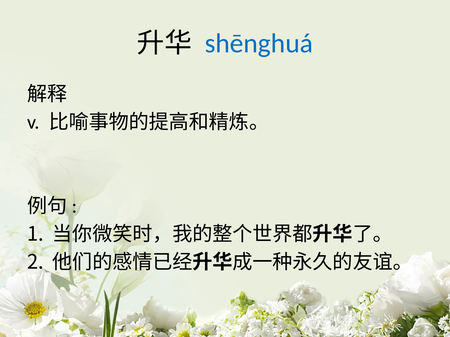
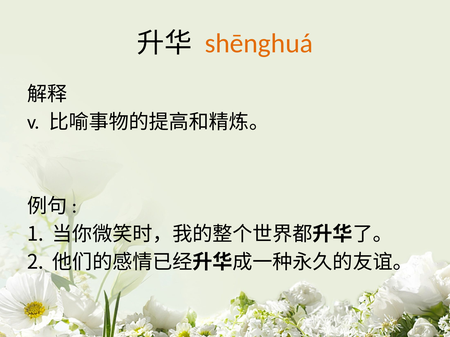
shēnghuá colour: blue -> orange (259, 44)
